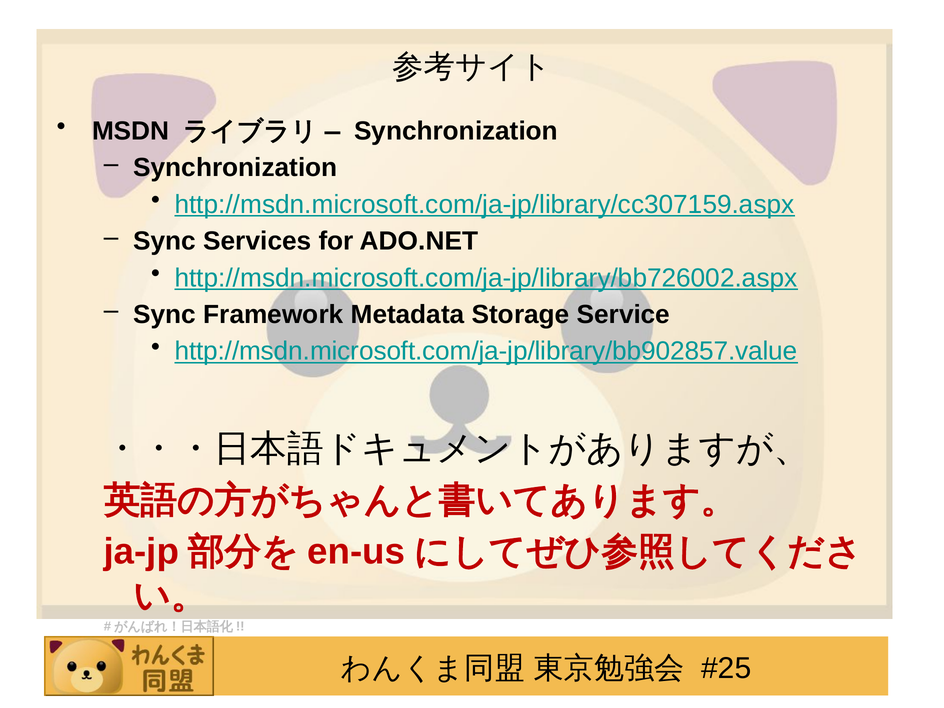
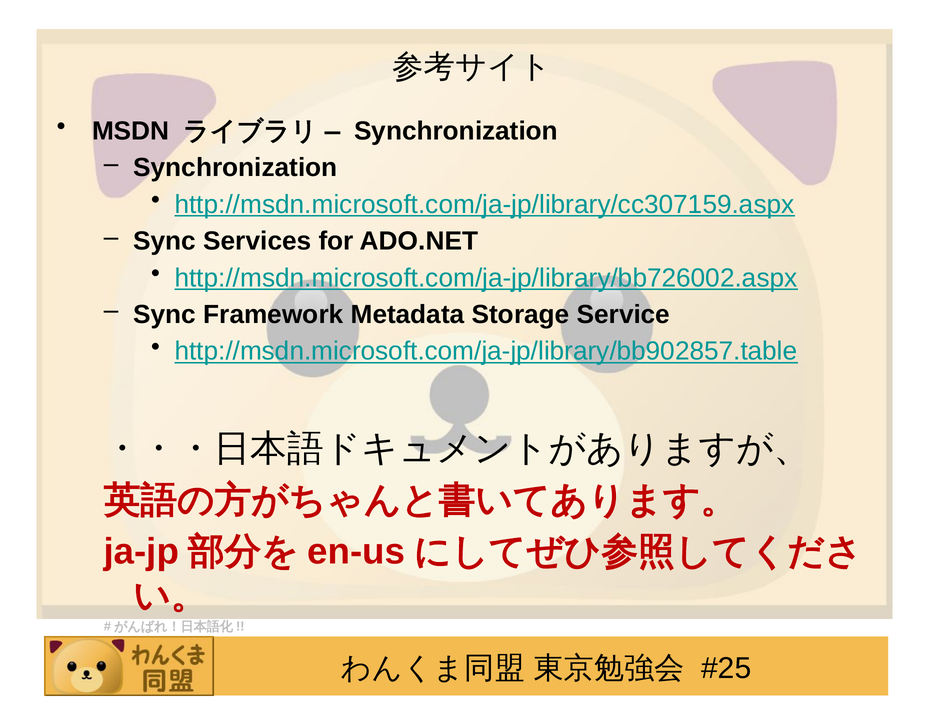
http://msdn.microsoft.com/ja-jp/library/bb902857.value: http://msdn.microsoft.com/ja-jp/library/bb902857.value -> http://msdn.microsoft.com/ja-jp/library/bb902857.table (486, 351)
